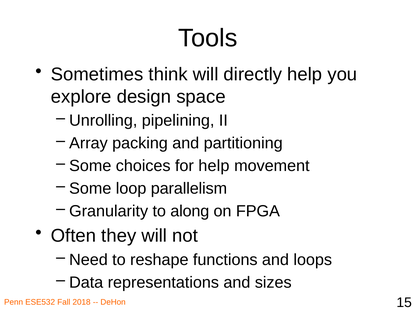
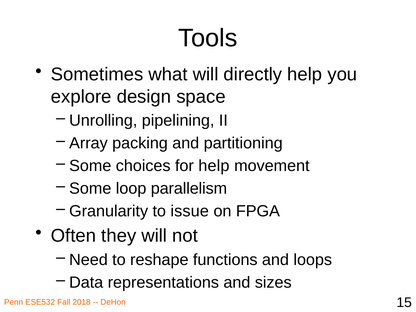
think: think -> what (168, 74)
along: along -> issue (190, 211)
